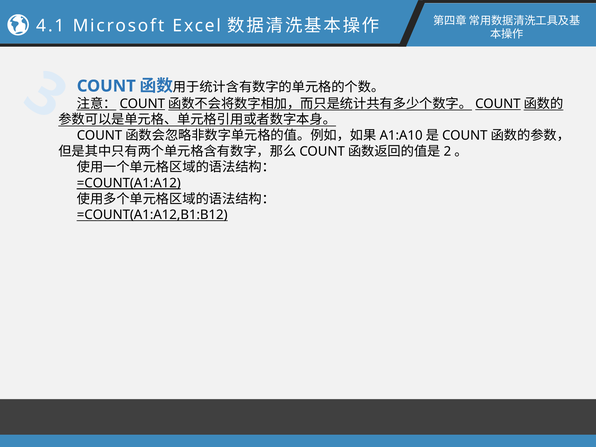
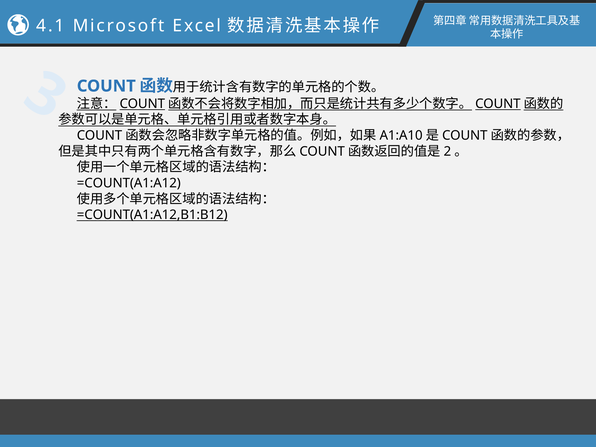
=COUNT(A1:A12 underline: present -> none (129, 183)
